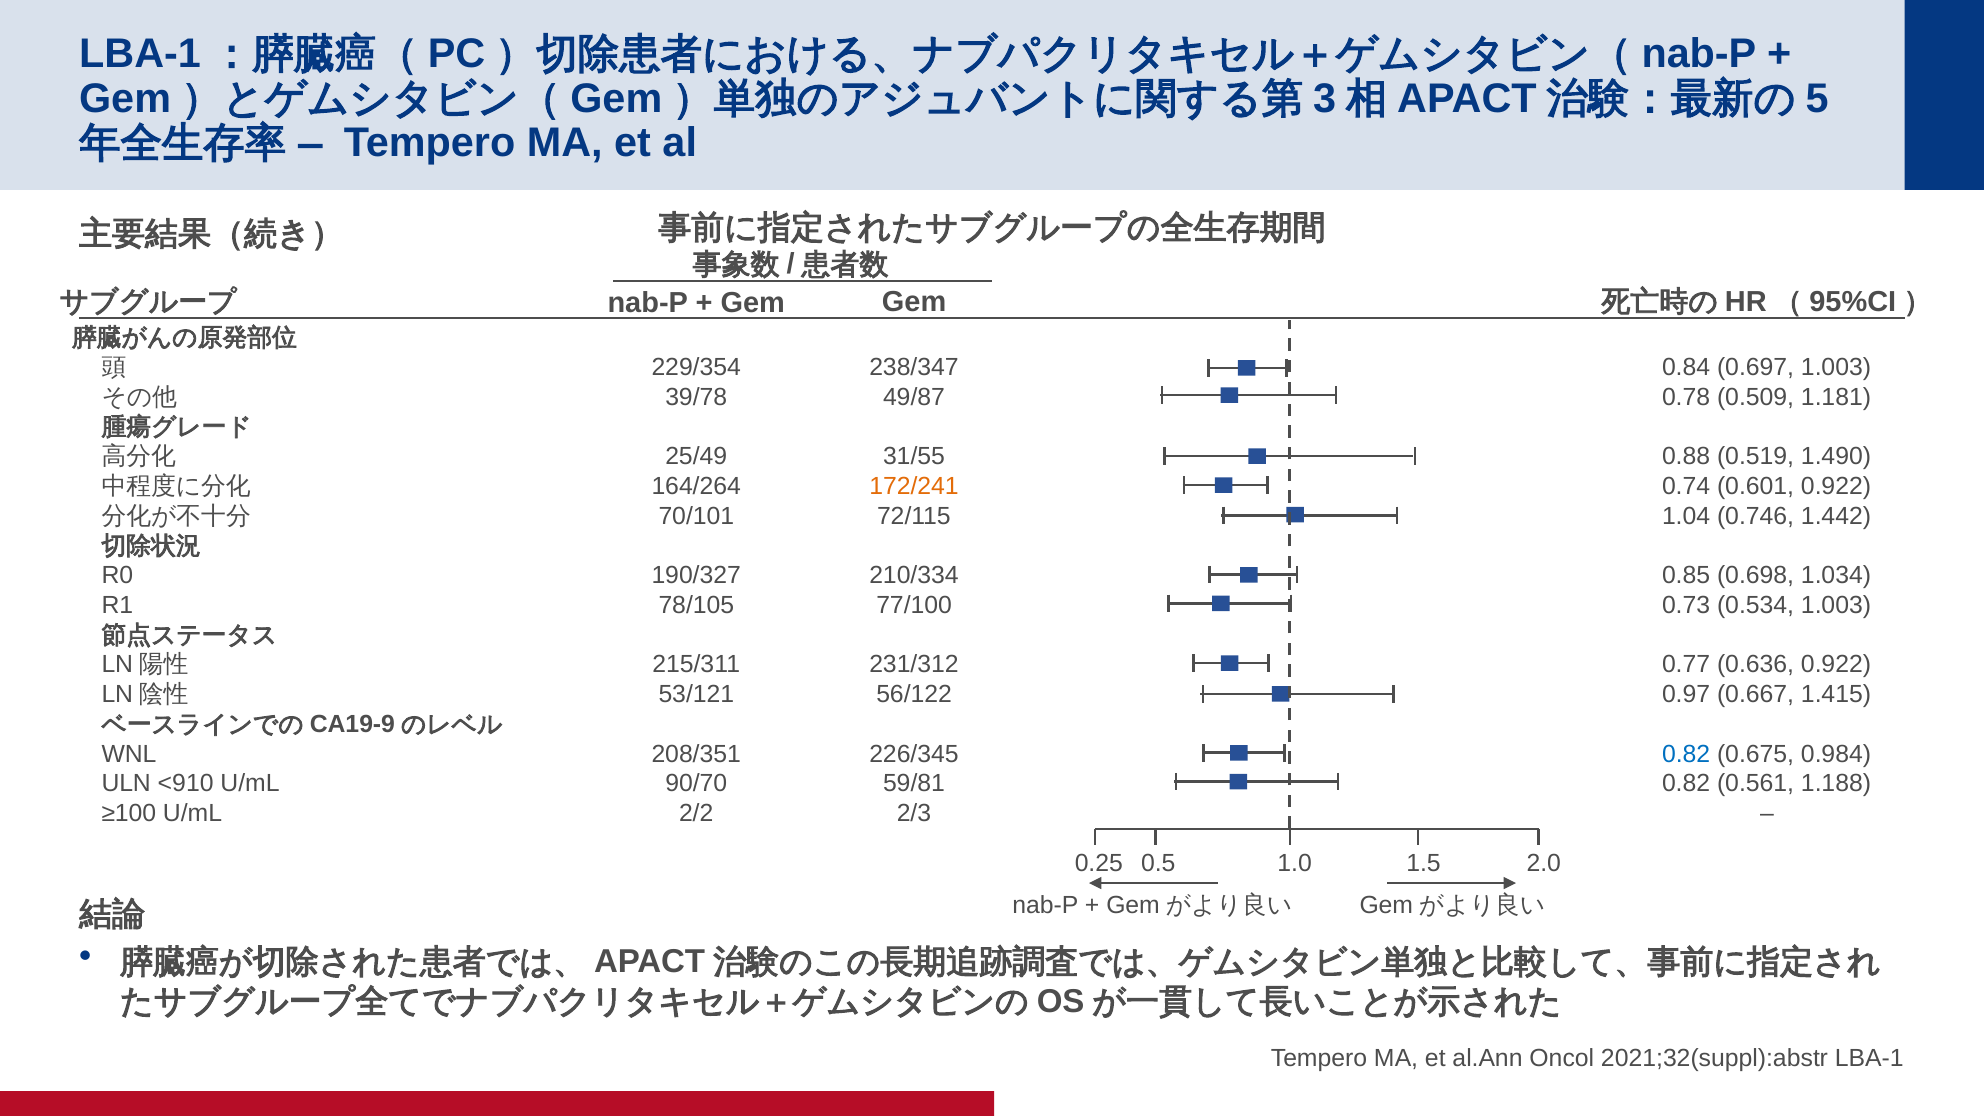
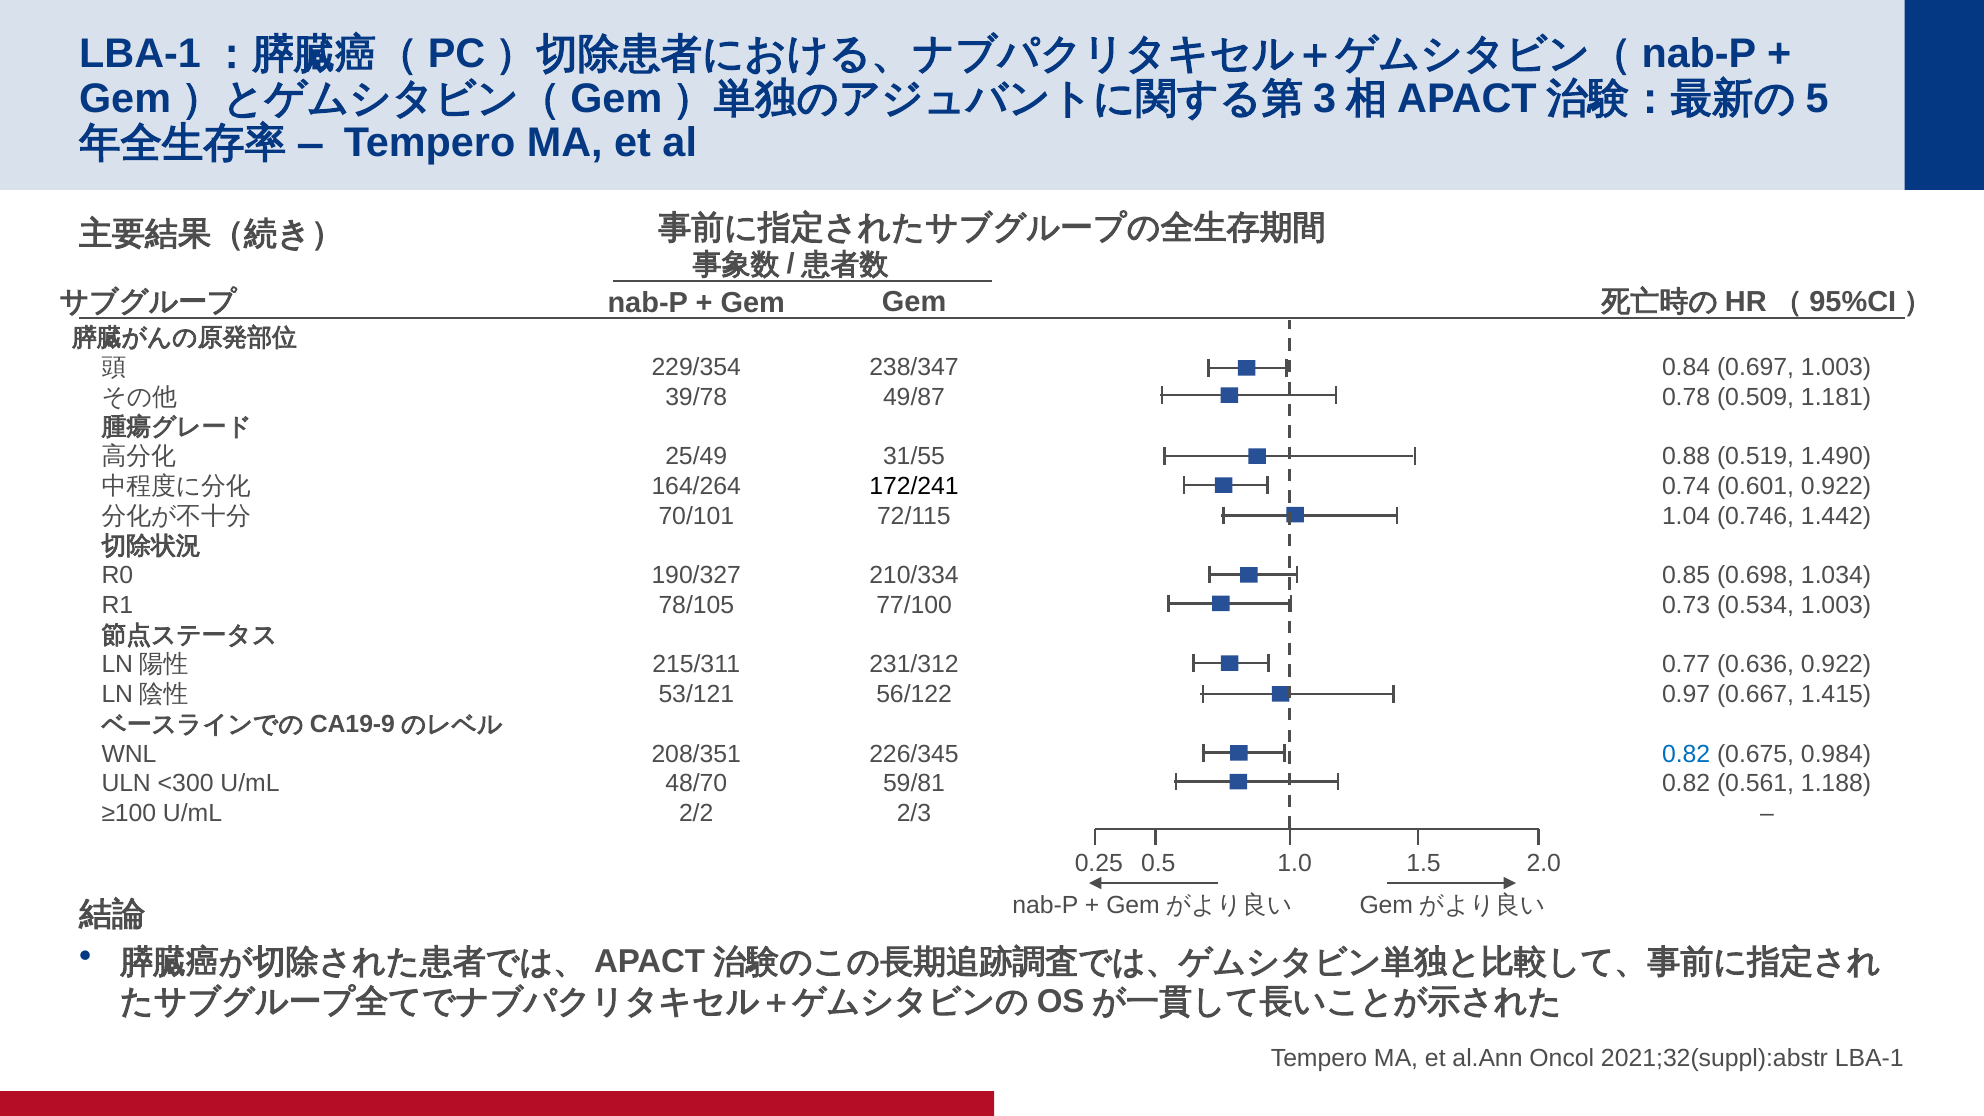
172/241 colour: orange -> black (914, 486)
<910: <910 -> <300 (186, 784)
90/70: 90/70 -> 48/70 (696, 784)
